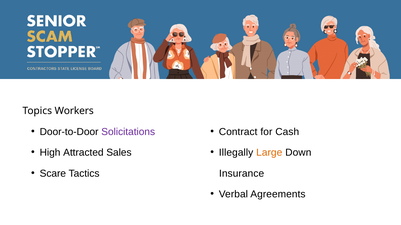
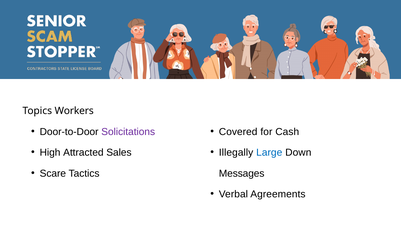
Contract: Contract -> Covered (238, 132)
Large colour: orange -> blue (269, 153)
Insurance: Insurance -> Messages (242, 174)
